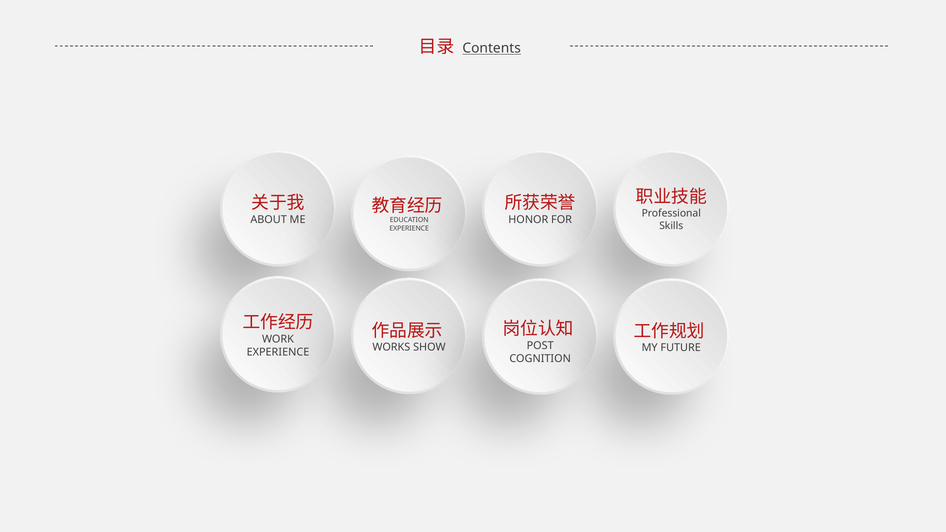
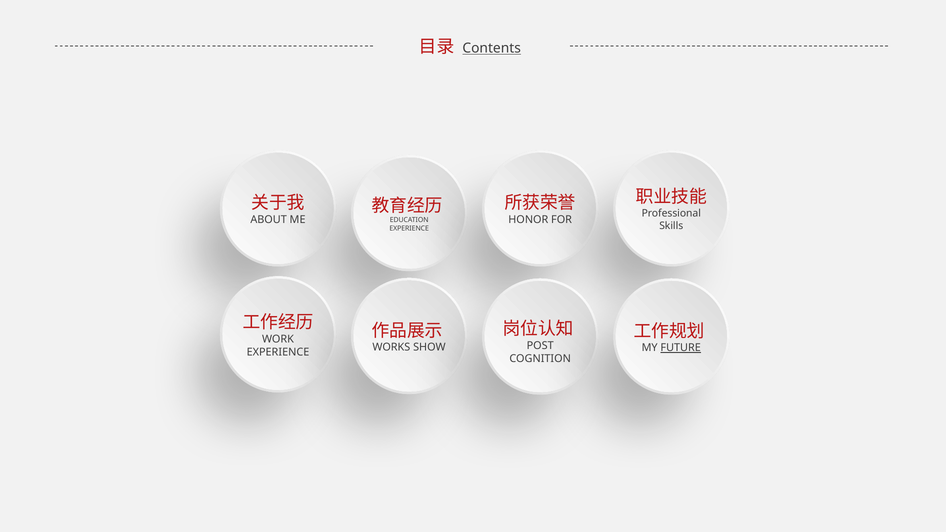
FUTURE underline: none -> present (681, 348)
